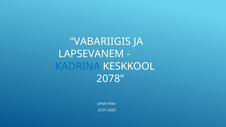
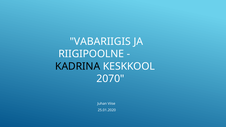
LAPSEVANEM: LAPSEVANEM -> RIIGIPOOLNE (91, 54)
KADRINA colour: blue -> black (78, 66)
2078: 2078 -> 2070 (110, 79)
